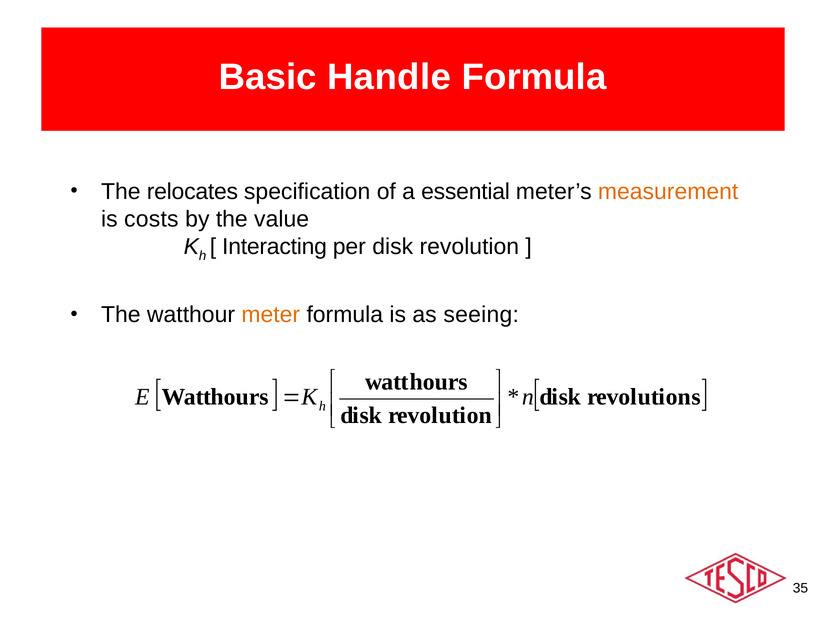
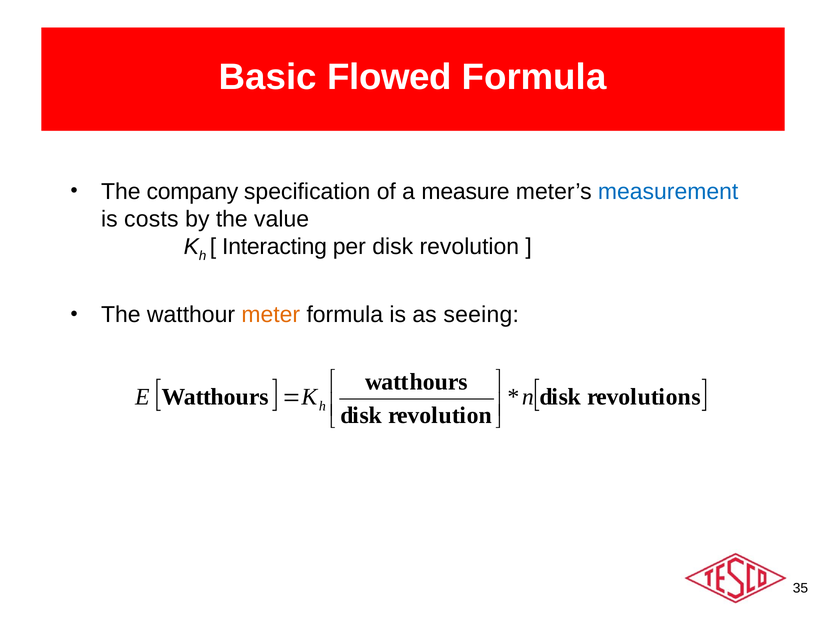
Handle: Handle -> Flowed (389, 77)
relocates: relocates -> company (192, 192)
essential: essential -> measure (466, 192)
measurement colour: orange -> blue (668, 192)
